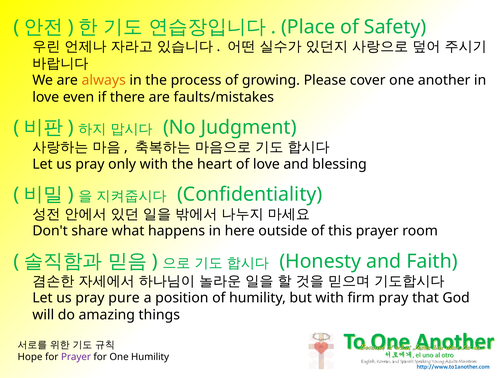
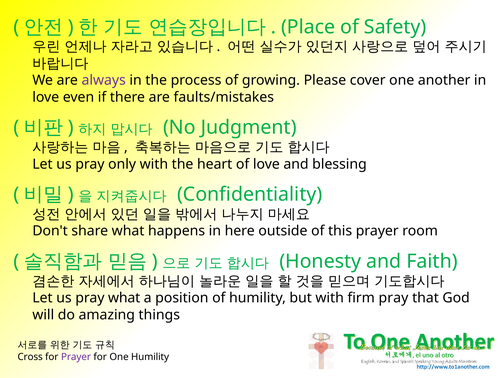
always colour: orange -> purple (104, 80)
pray pure: pure -> what (124, 298)
Hope: Hope -> Cross (30, 357)
